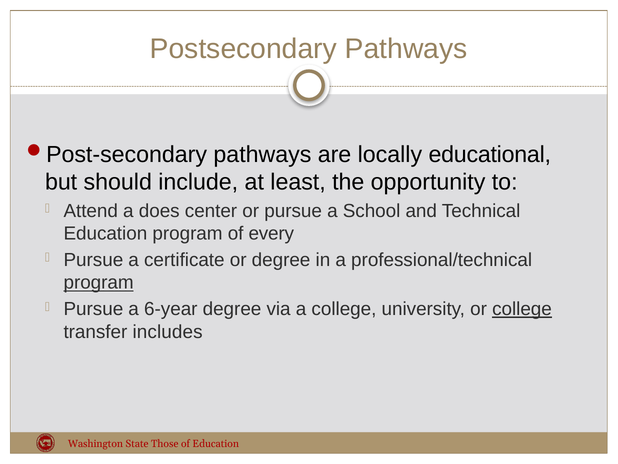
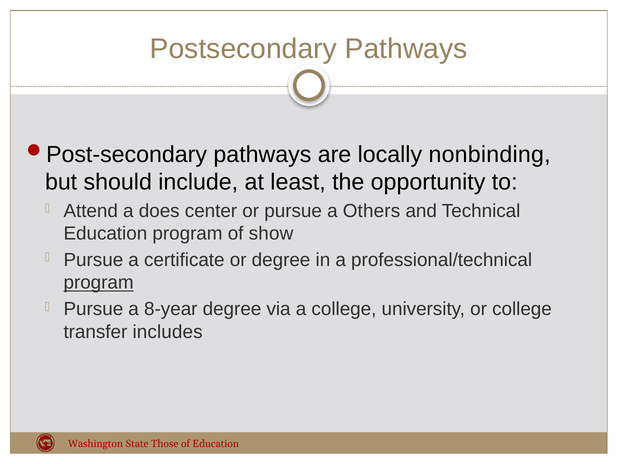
educational: educational -> nonbinding (490, 154)
School: School -> Others (372, 211)
every: every -> show (271, 233)
6-year: 6-year -> 8-year (171, 309)
college underline: present -> none (522, 309)
